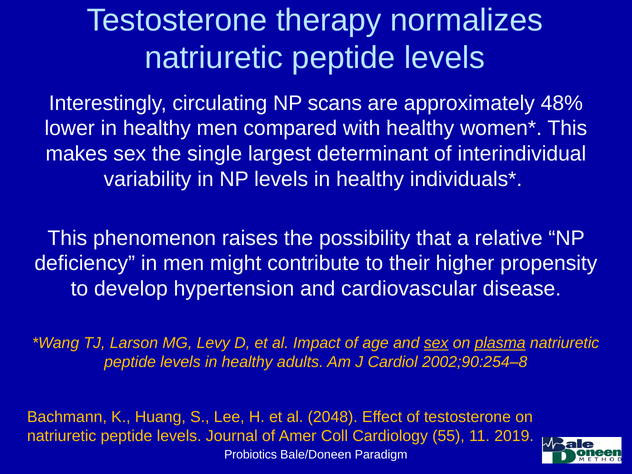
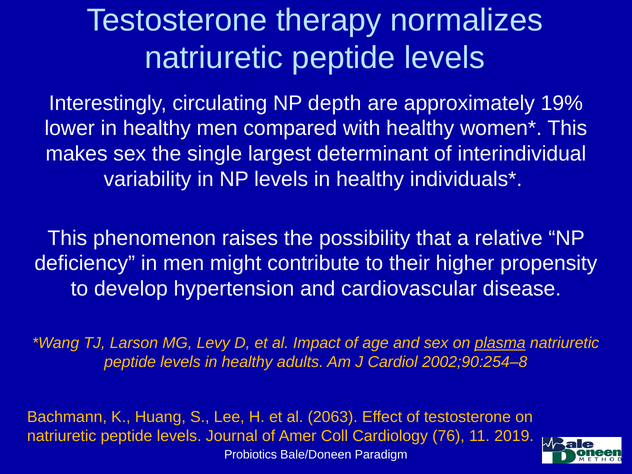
scans: scans -> depth (335, 103)
48%: 48% -> 19% (562, 103)
sex underline: present -> none (436, 343)
2048: 2048 -> 2063 (333, 417)
55: 55 -> 76 (448, 436)
